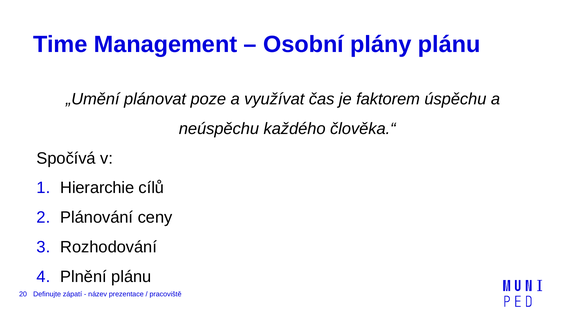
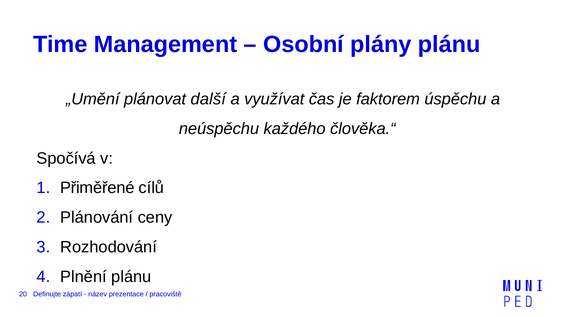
poze: poze -> další (208, 99)
Hierarchie: Hierarchie -> Přiměřené (97, 188)
